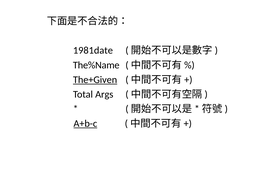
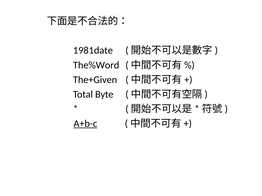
The%Name: The%Name -> The%Word (96, 65)
The+Given underline: present -> none (95, 80)
Args: Args -> Byte (104, 95)
